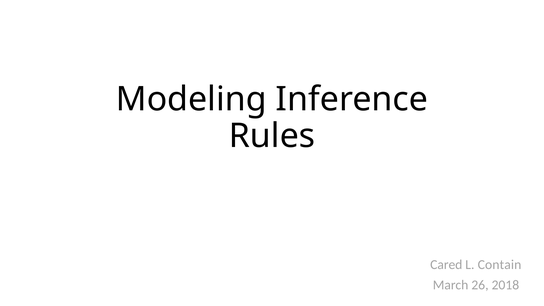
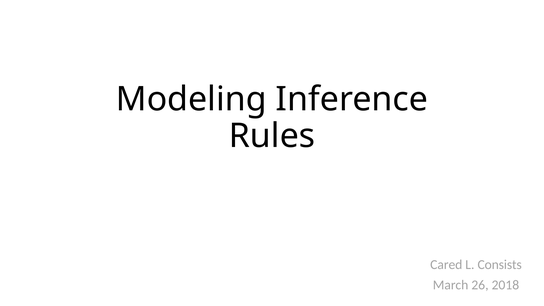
Contain: Contain -> Consists (500, 265)
